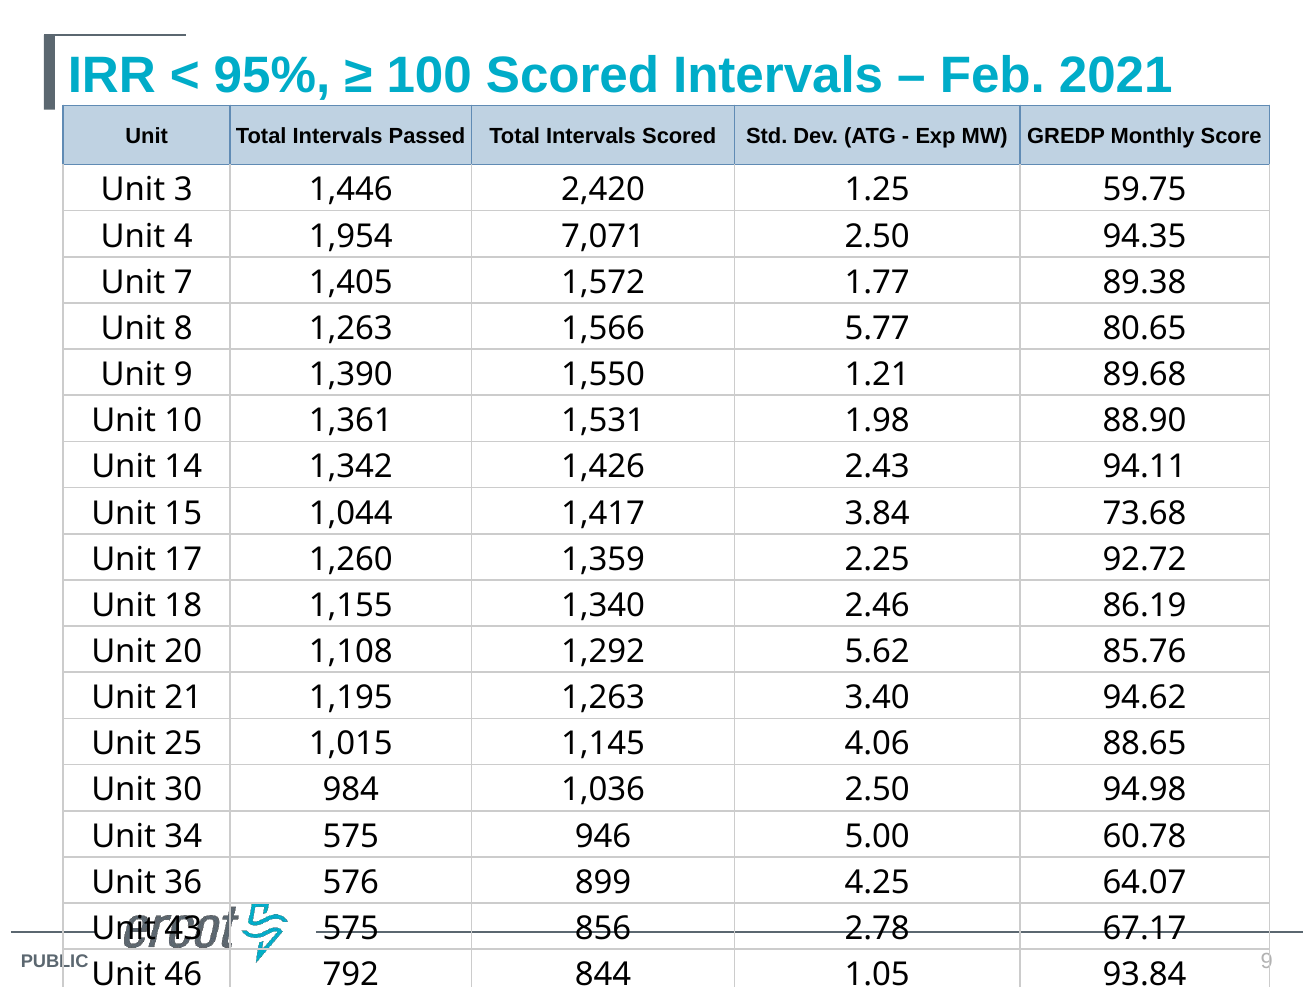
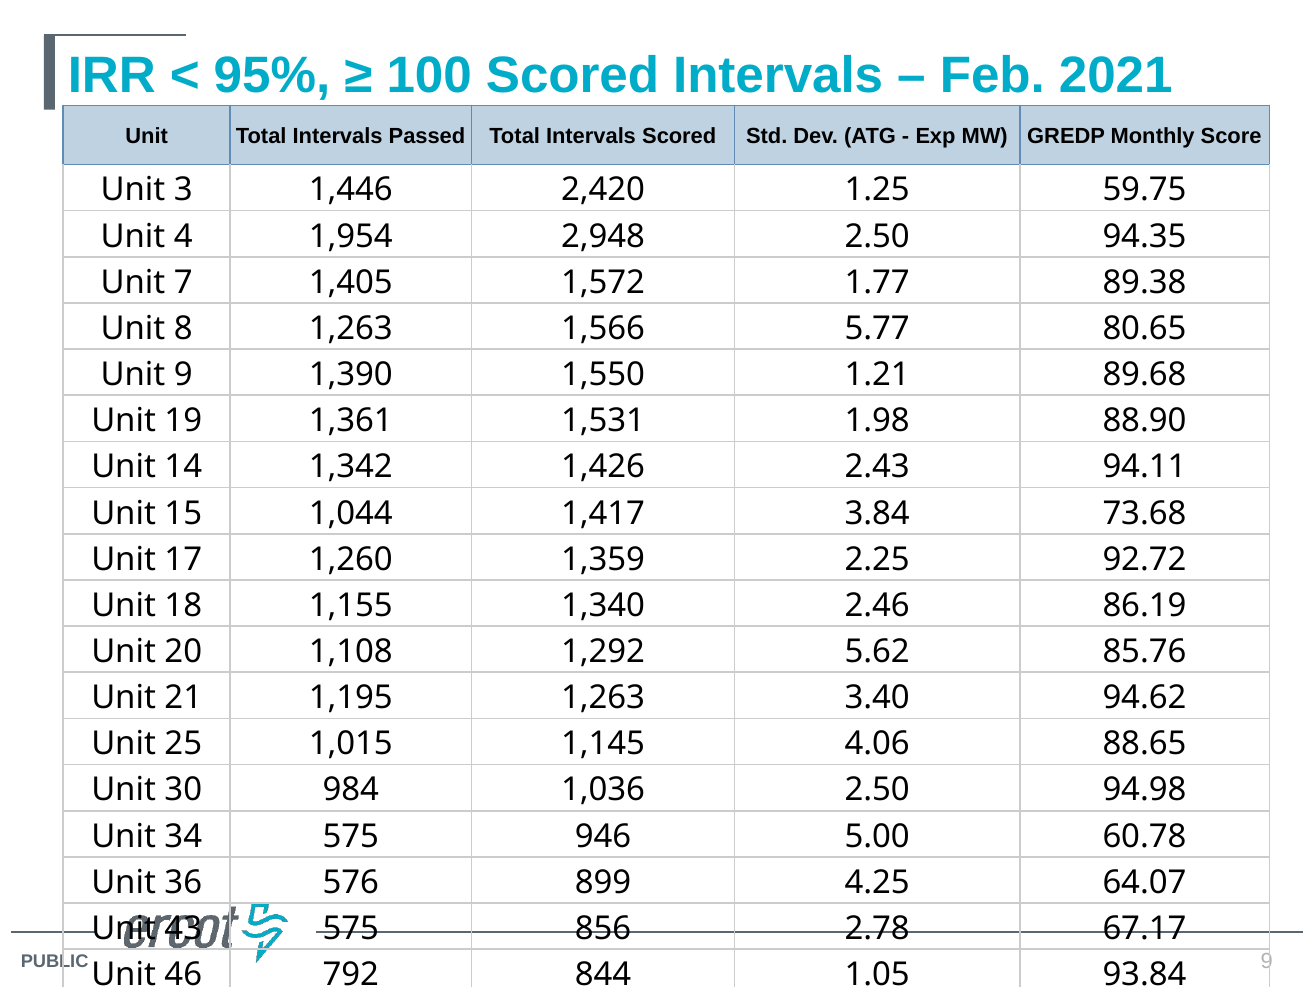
7,071: 7,071 -> 2,948 (603, 236)
10: 10 -> 19 (183, 421)
